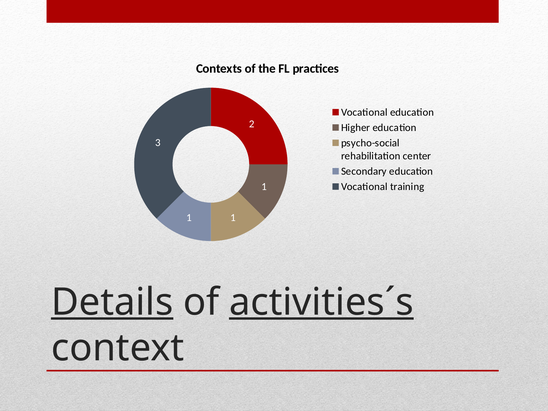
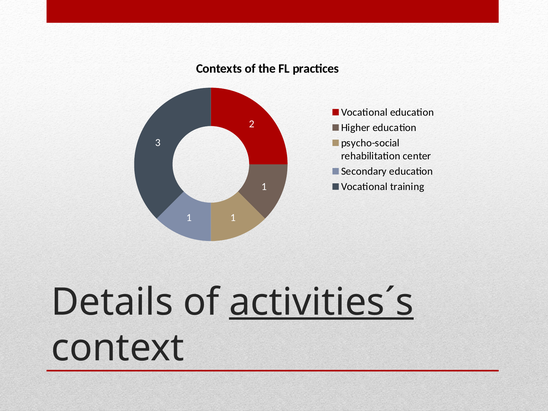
Details underline: present -> none (112, 302)
